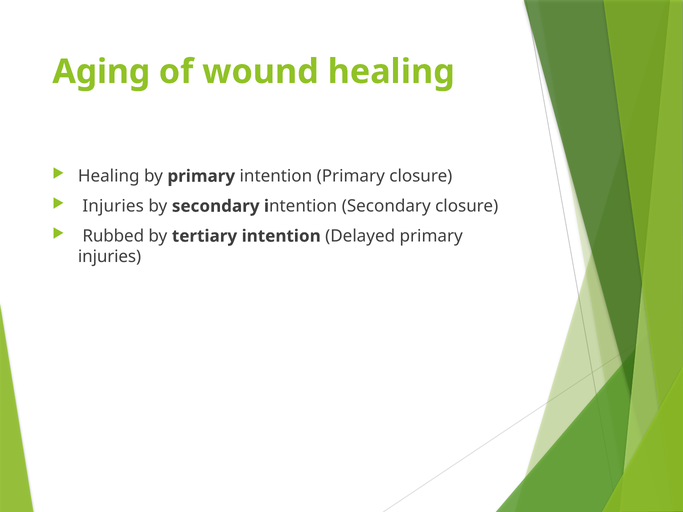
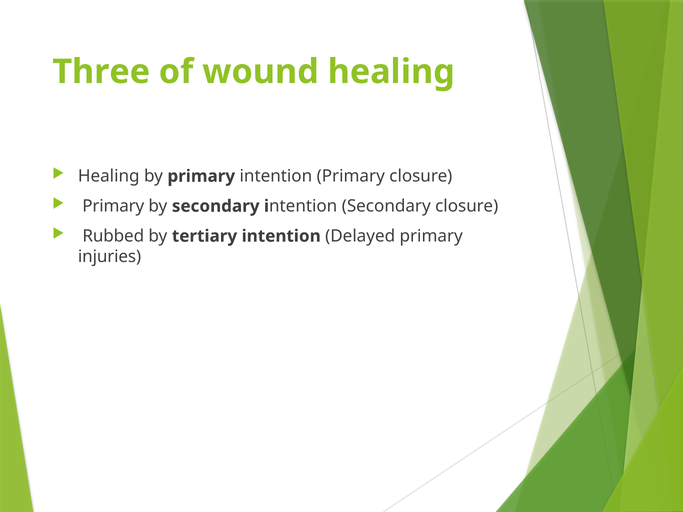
Aging: Aging -> Three (101, 72)
Injuries: Injuries -> Primary (113, 206)
